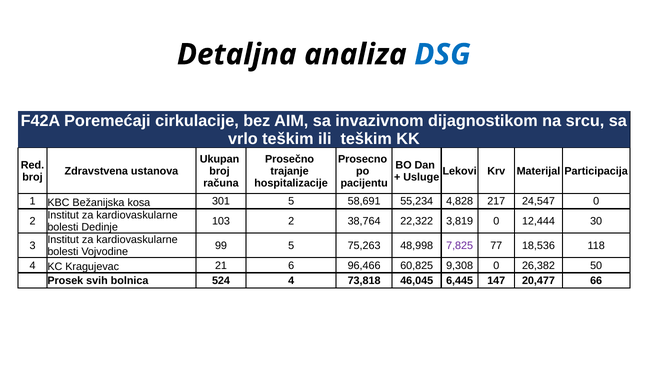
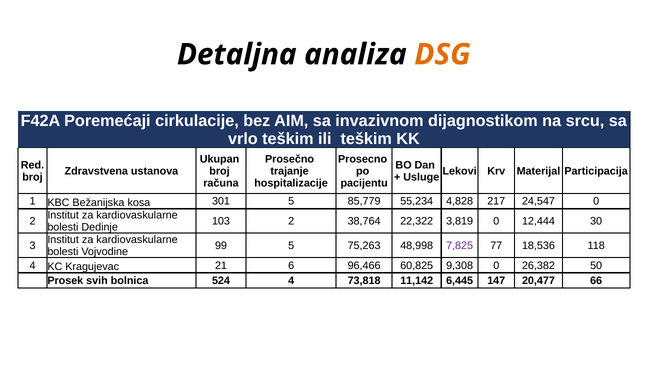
DSG colour: blue -> orange (442, 54)
58,691: 58,691 -> 85,779 (364, 201)
46,045: 46,045 -> 11,142 (417, 280)
